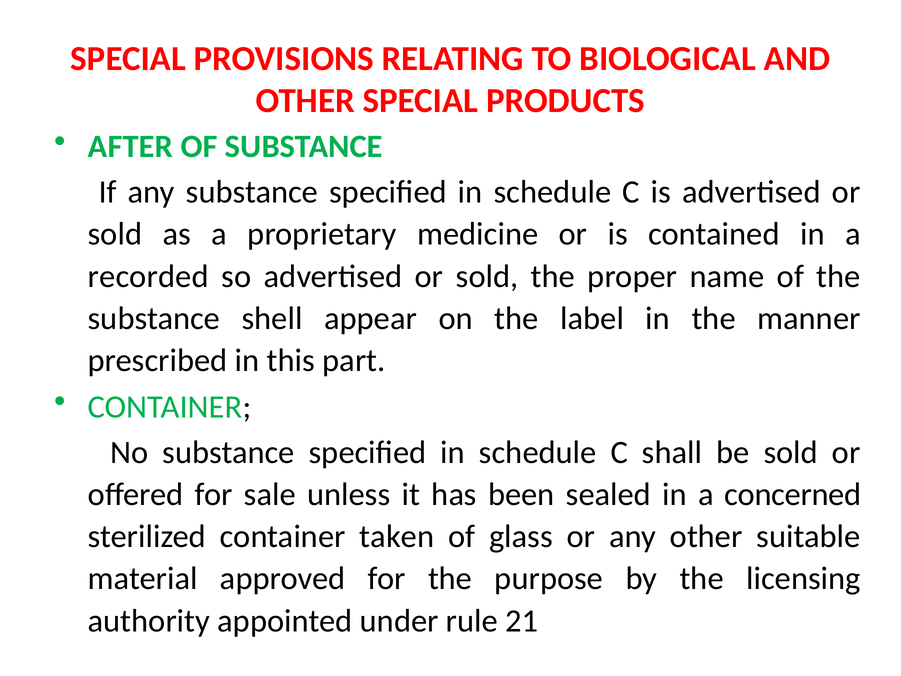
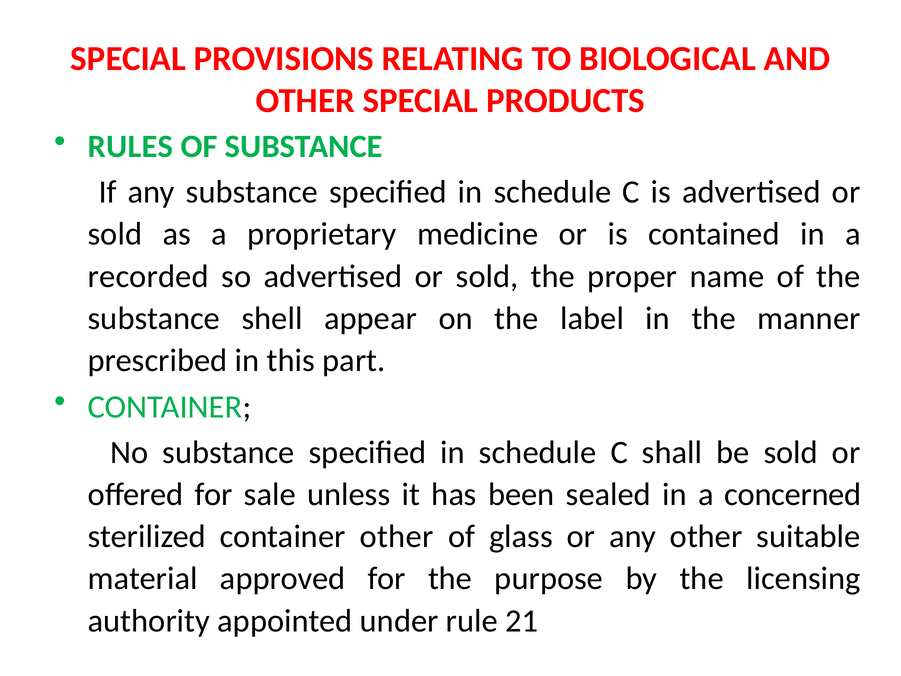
AFTER: AFTER -> RULES (130, 146)
container taken: taken -> other (397, 536)
